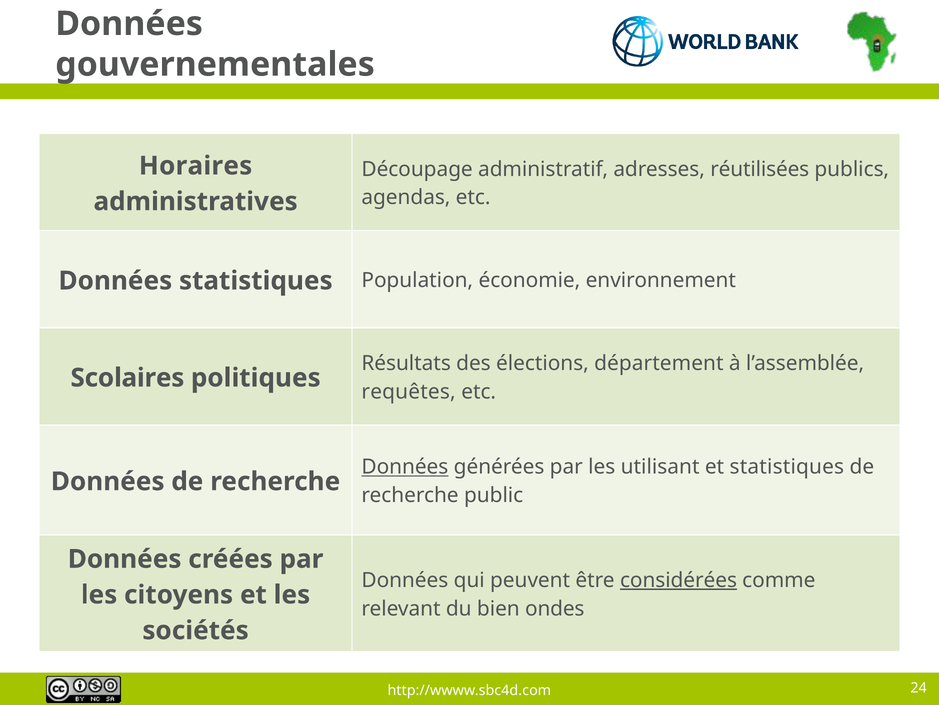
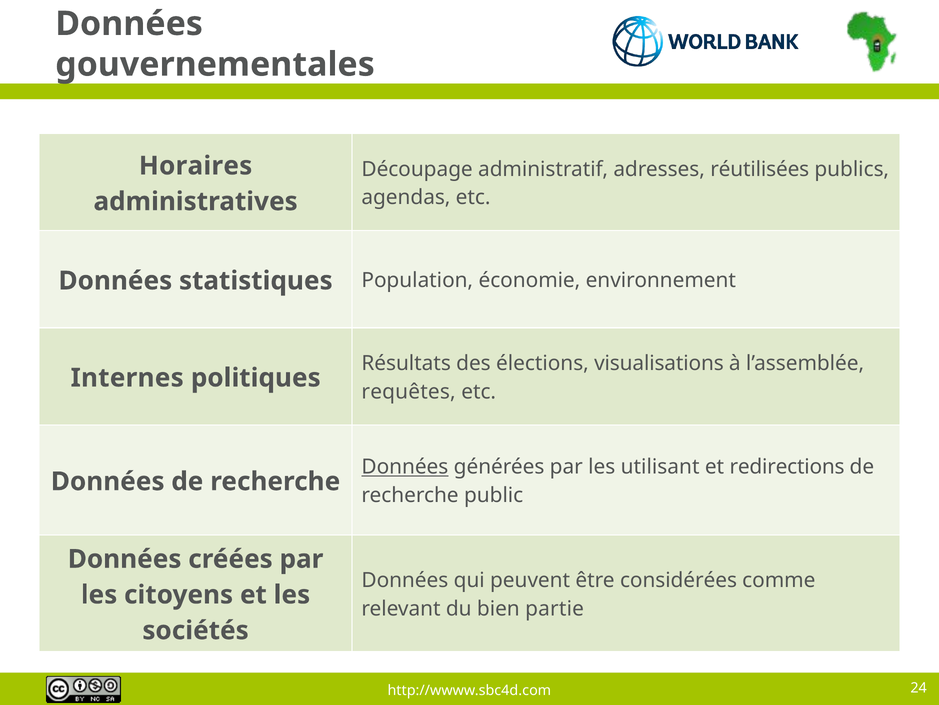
département: département -> visualisations (659, 363)
Scolaires: Scolaires -> Internes (127, 377)
et statistiques: statistiques -> redirections (787, 466)
considérées underline: present -> none (679, 580)
ondes: ondes -> partie (555, 608)
